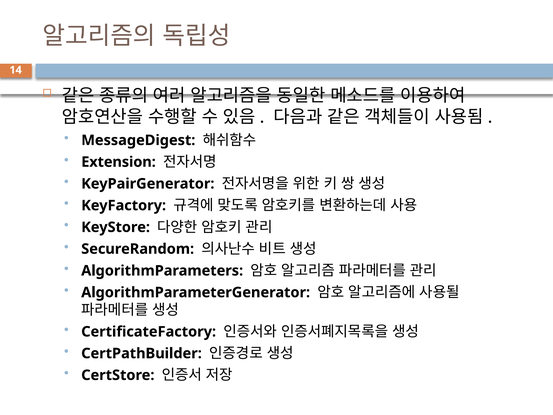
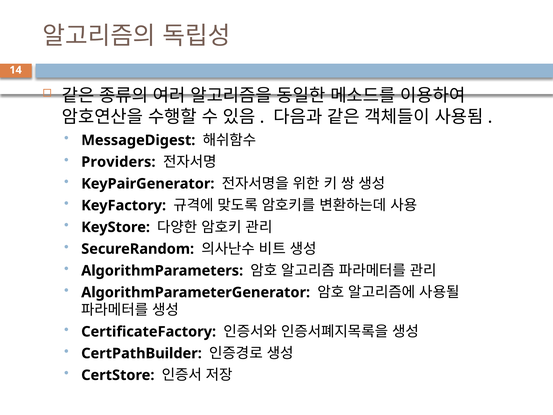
Extension: Extension -> Providers (118, 162)
